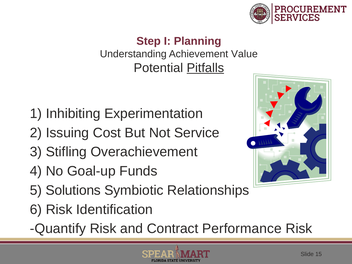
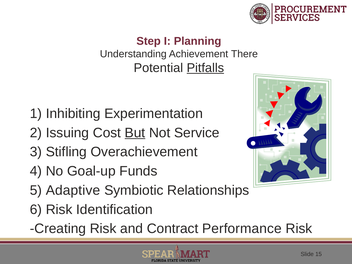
Value: Value -> There (244, 54)
But underline: none -> present (135, 133)
Solutions: Solutions -> Adaptive (73, 190)
Quantify: Quantify -> Creating (58, 229)
